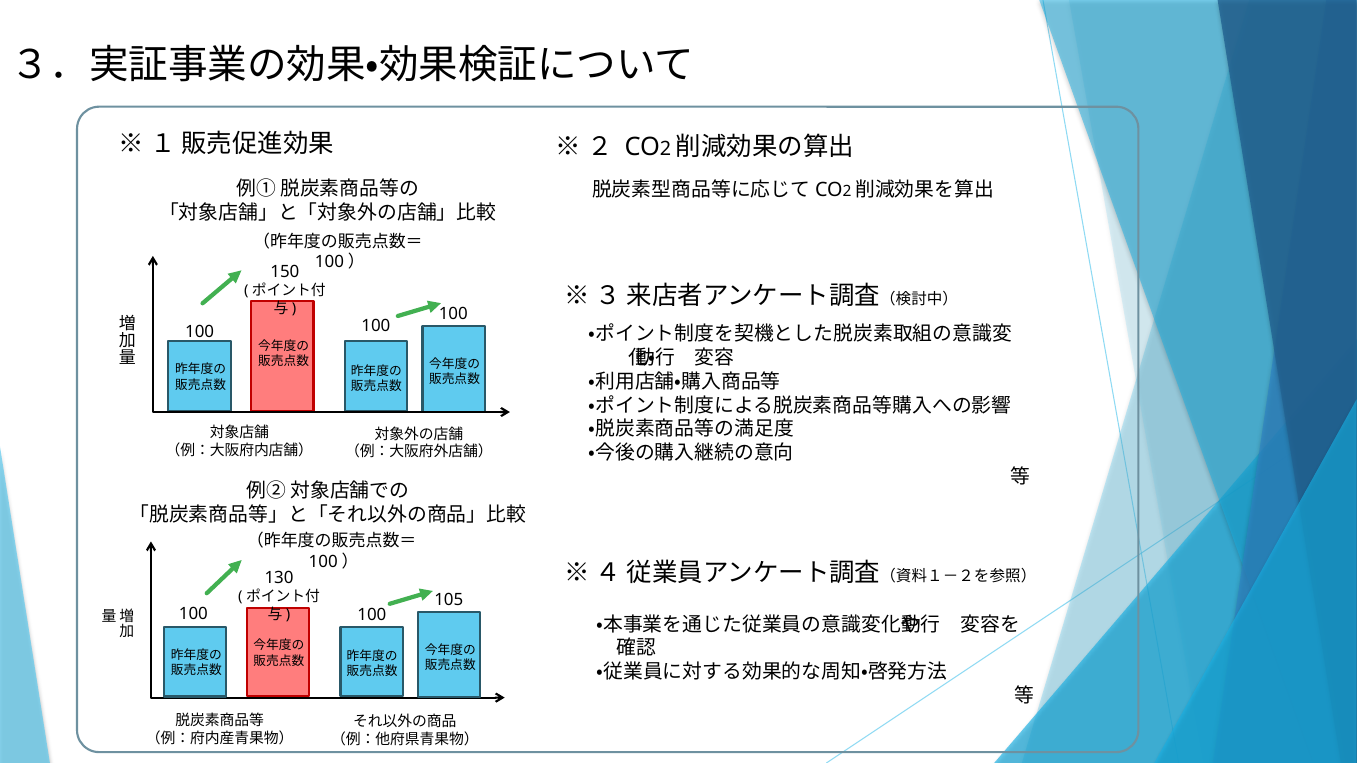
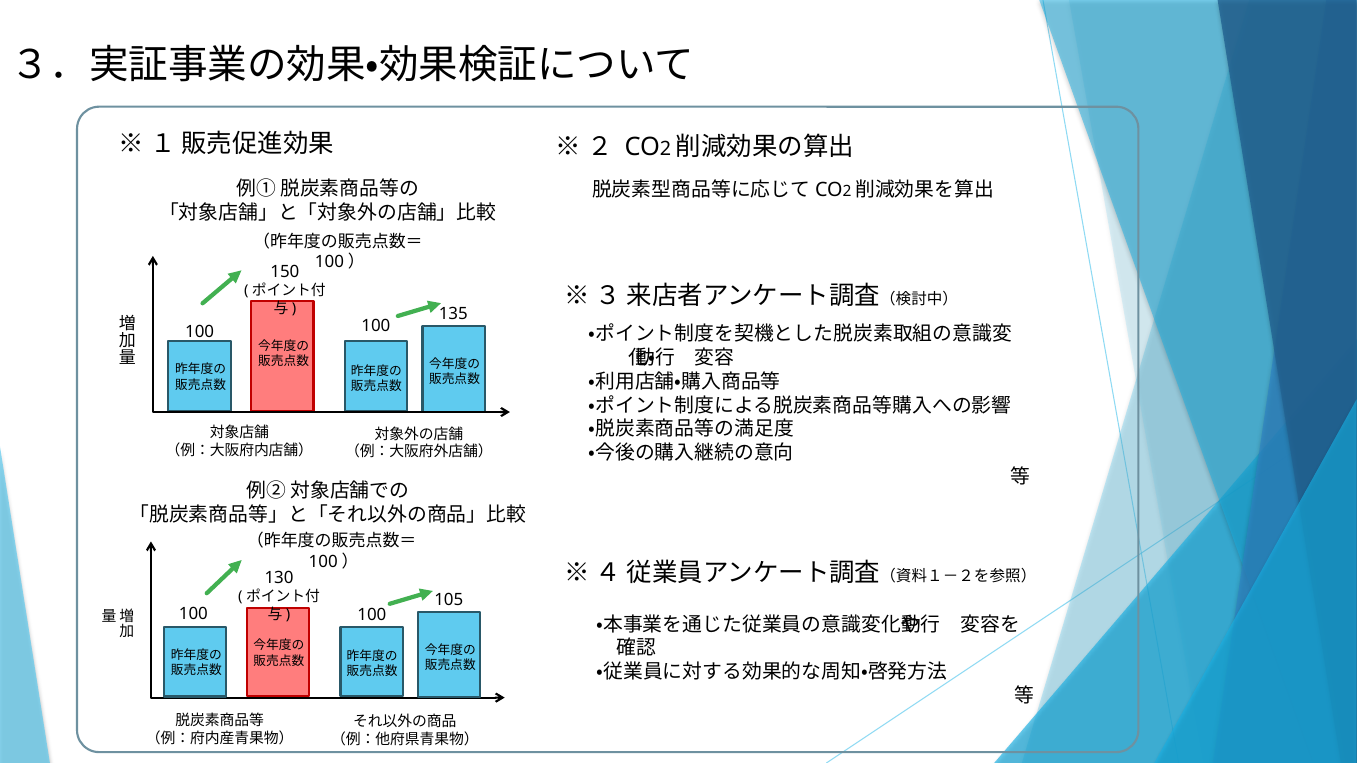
100: 100 -> 135 (453, 314)
